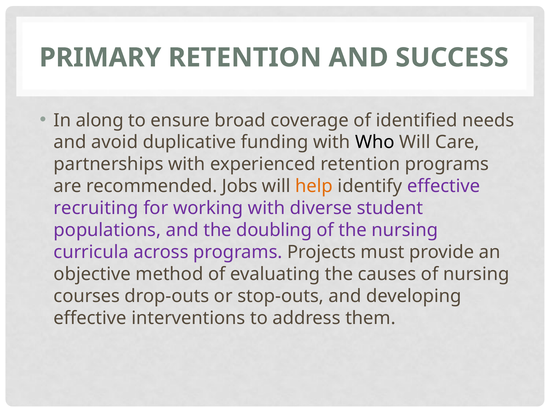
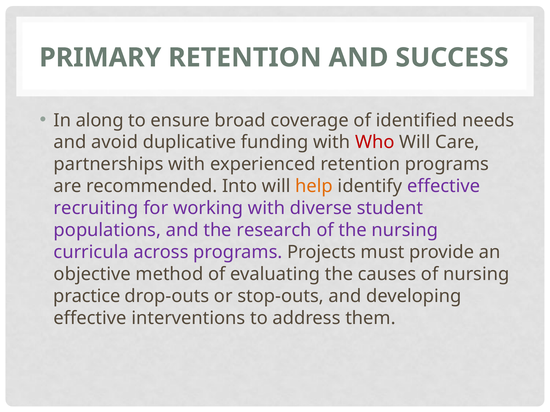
Who colour: black -> red (375, 142)
Jobs: Jobs -> Into (240, 186)
doubling: doubling -> research (274, 230)
courses: courses -> practice (87, 296)
